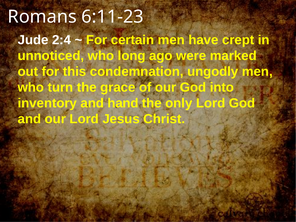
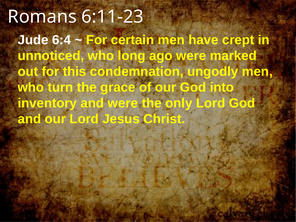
2:4: 2:4 -> 6:4 (62, 40)
and hand: hand -> were (123, 103)
